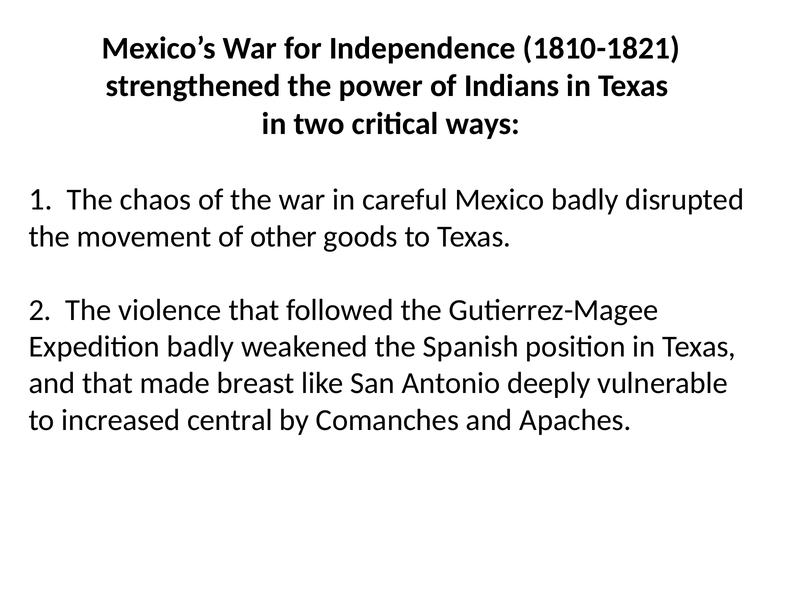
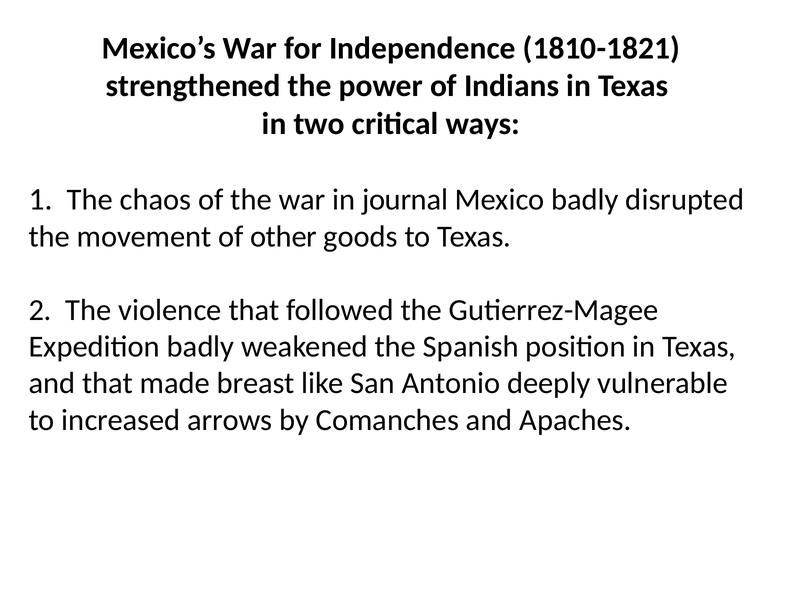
careful: careful -> journal (405, 200)
central: central -> arrows (230, 420)
